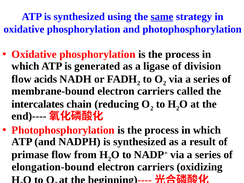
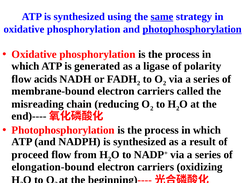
photophosphorylation underline: none -> present (192, 29)
division: division -> polarity (203, 66)
intercalates: intercalates -> misreading (38, 104)
primase: primase -> proceed (30, 155)
